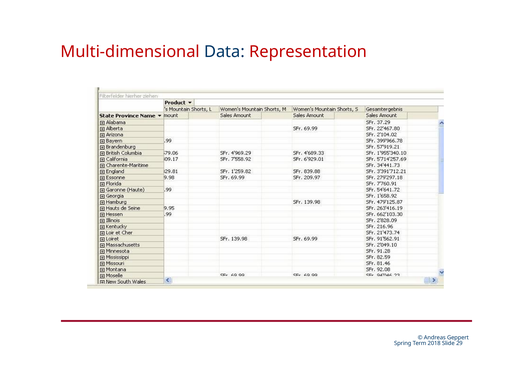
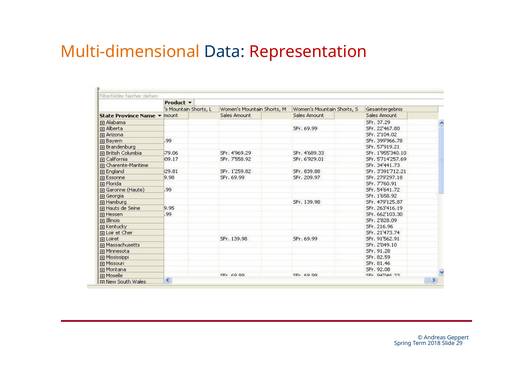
Multi-dimensional colour: red -> orange (130, 52)
